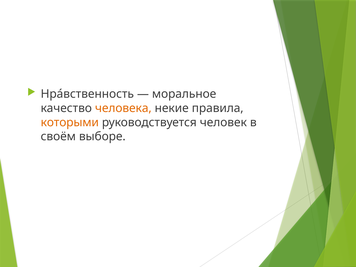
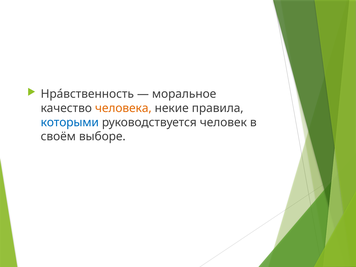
которыми colour: orange -> blue (70, 122)
